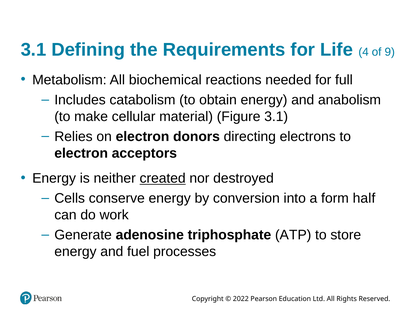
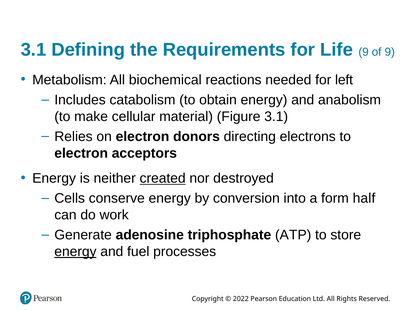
Life 4: 4 -> 9 (364, 52)
full: full -> left (344, 80)
energy underline: none -> present (75, 251)
